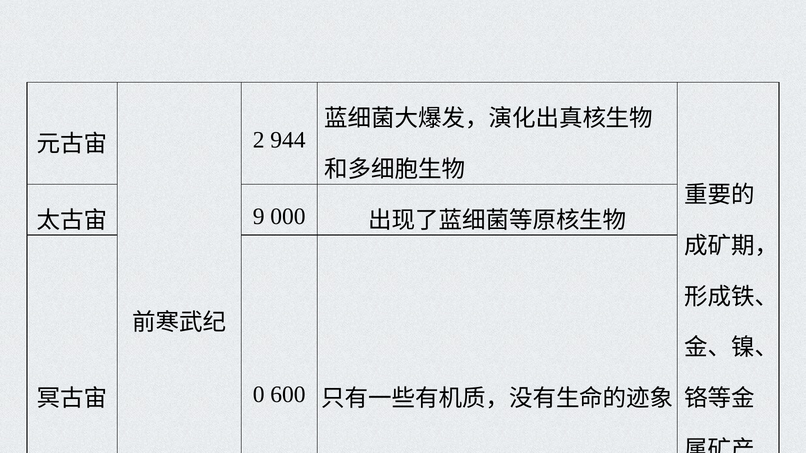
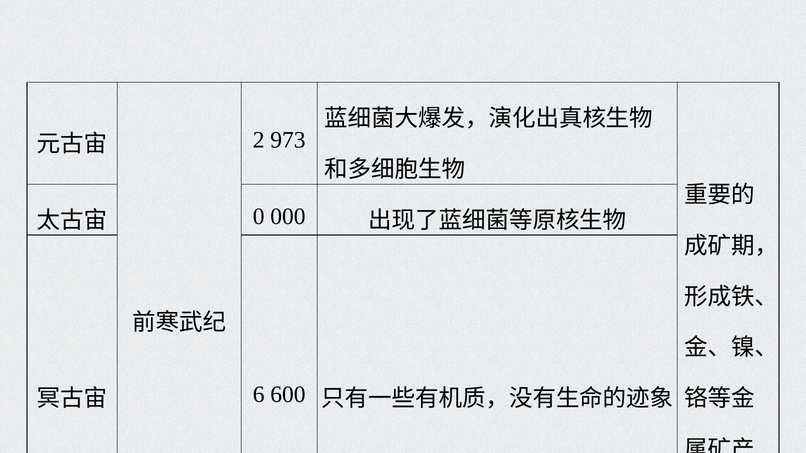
944: 944 -> 973 (288, 140)
9: 9 -> 0 (259, 216)
0: 0 -> 6 (259, 395)
